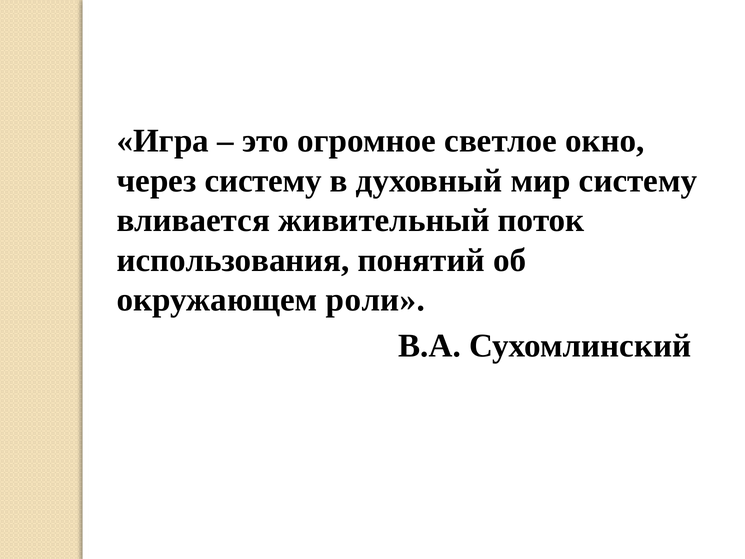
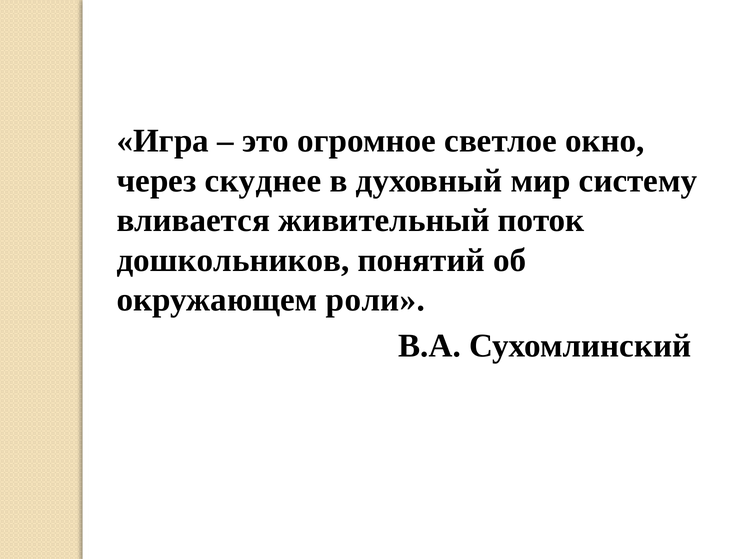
через систему: систему -> скуднее (263, 181)
использования: использования -> дошкольников (233, 260)
